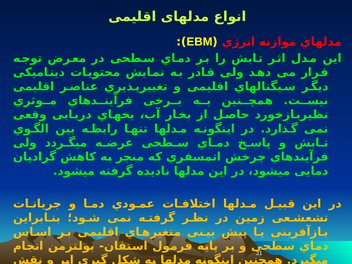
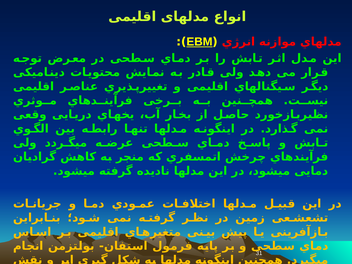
EBM underline: none -> present (199, 42)
